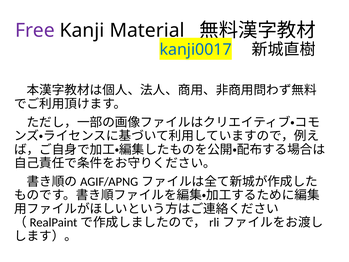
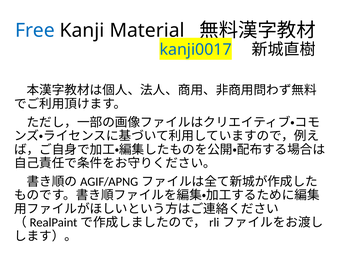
Free colour: purple -> blue (35, 30)
